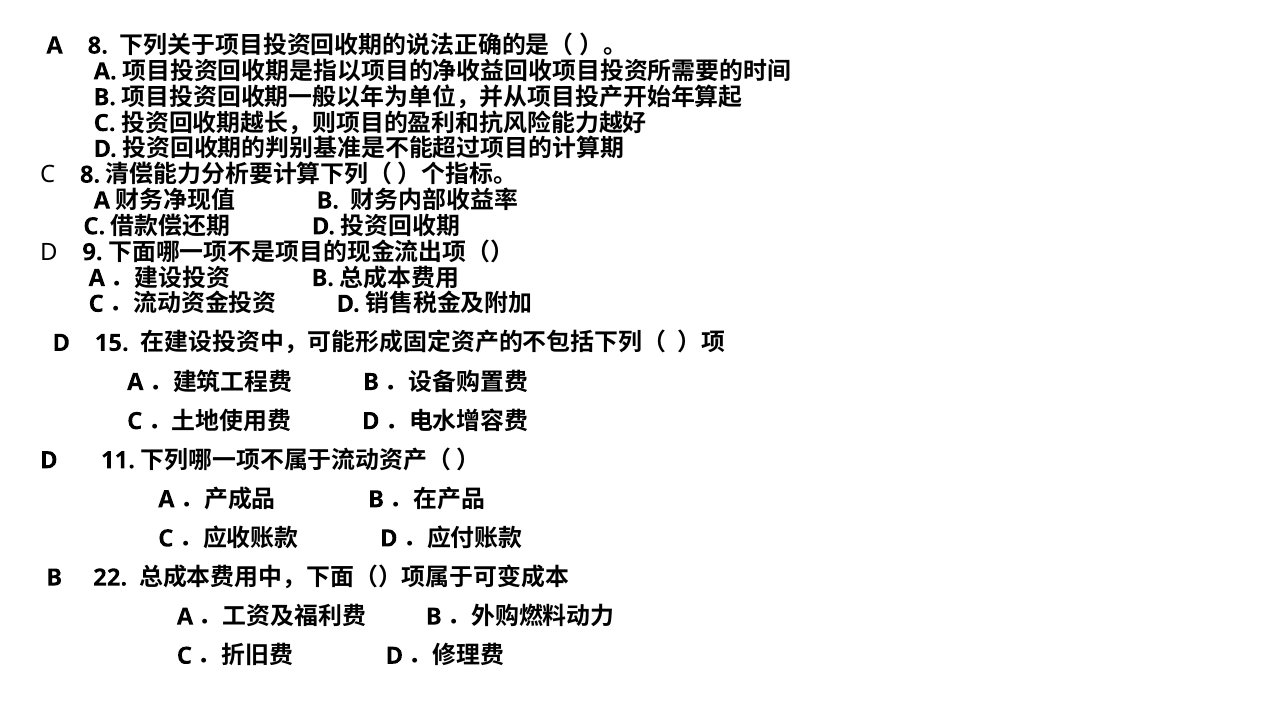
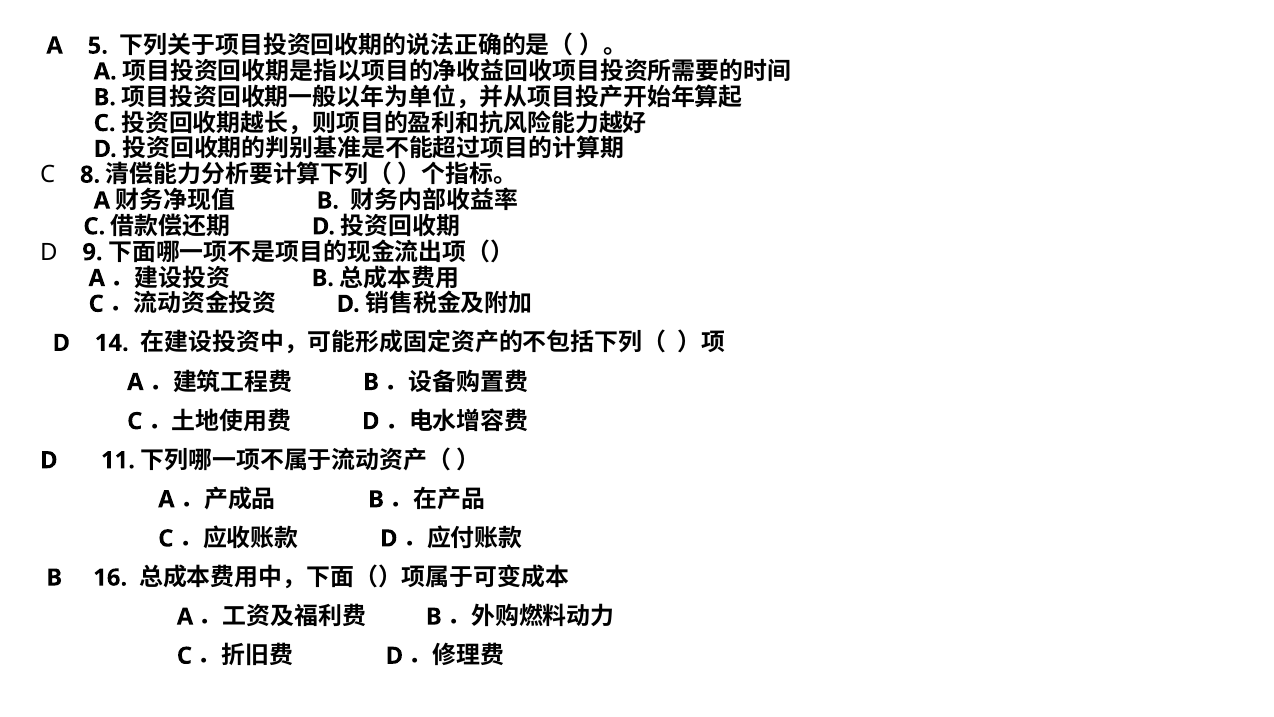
A 8: 8 -> 5 (98, 46)
15: 15 -> 14 (112, 343)
22: 22 -> 16 (110, 577)
